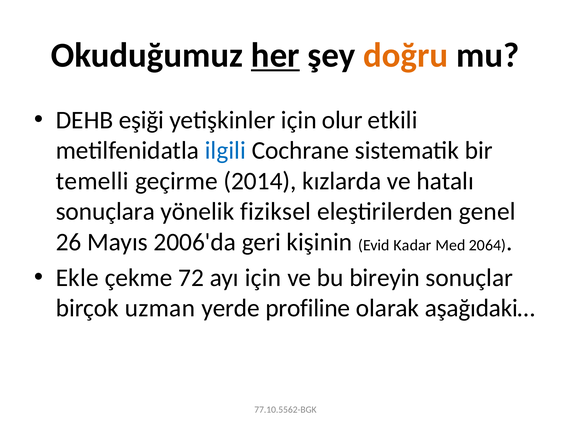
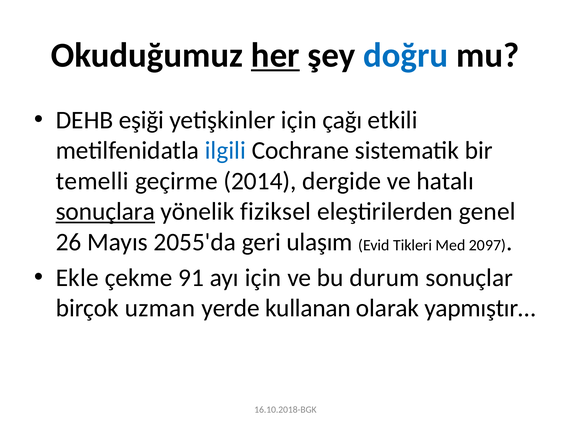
doğru colour: orange -> blue (406, 55)
olur: olur -> çağı (342, 120)
kızlarda: kızlarda -> dergide (342, 181)
sonuçlara underline: none -> present (105, 211)
2006'da: 2006'da -> 2055'da (195, 242)
kişinin: kişinin -> ulaşım (320, 242)
Kadar: Kadar -> Tikleri (413, 245)
2064: 2064 -> 2097 (487, 245)
72: 72 -> 91 (191, 277)
bireyin: bireyin -> durum (384, 277)
profiline: profiline -> kullanan (308, 308)
aşağıdaki…: aşağıdaki… -> yapmıştır… (480, 308)
77.10.5562-BGK: 77.10.5562-BGK -> 16.10.2018-BGK (285, 409)
